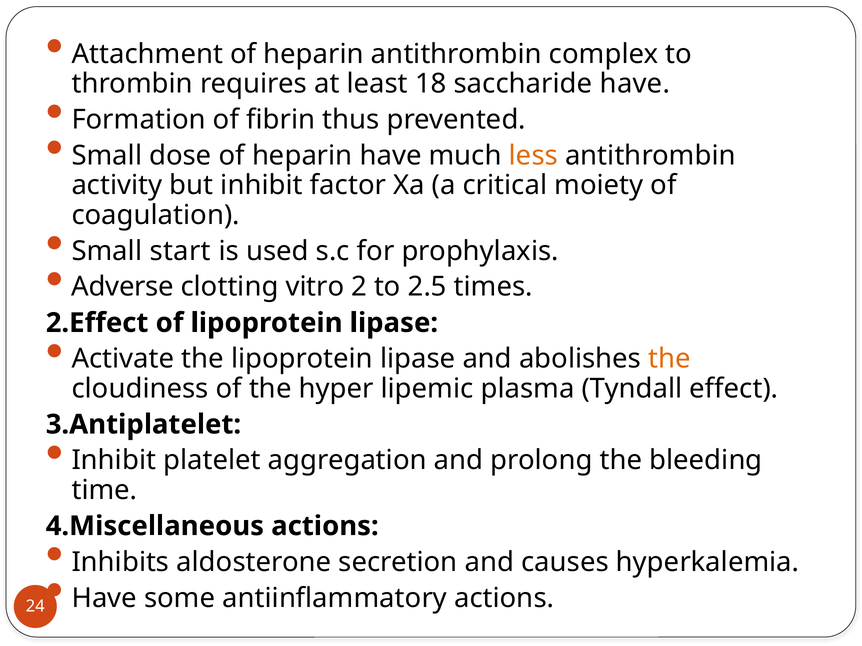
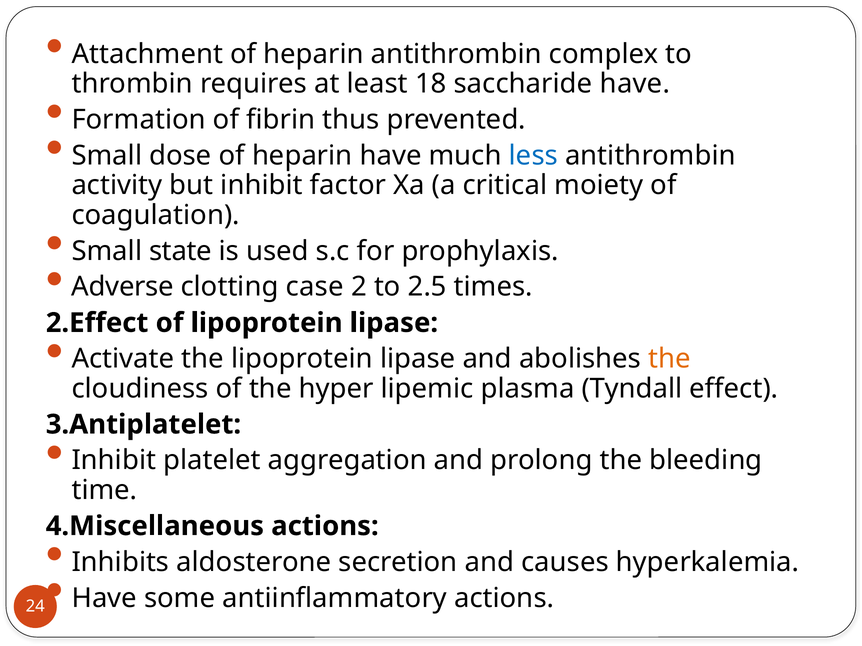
less colour: orange -> blue (533, 156)
start: start -> state (181, 251)
vitro: vitro -> case (315, 287)
